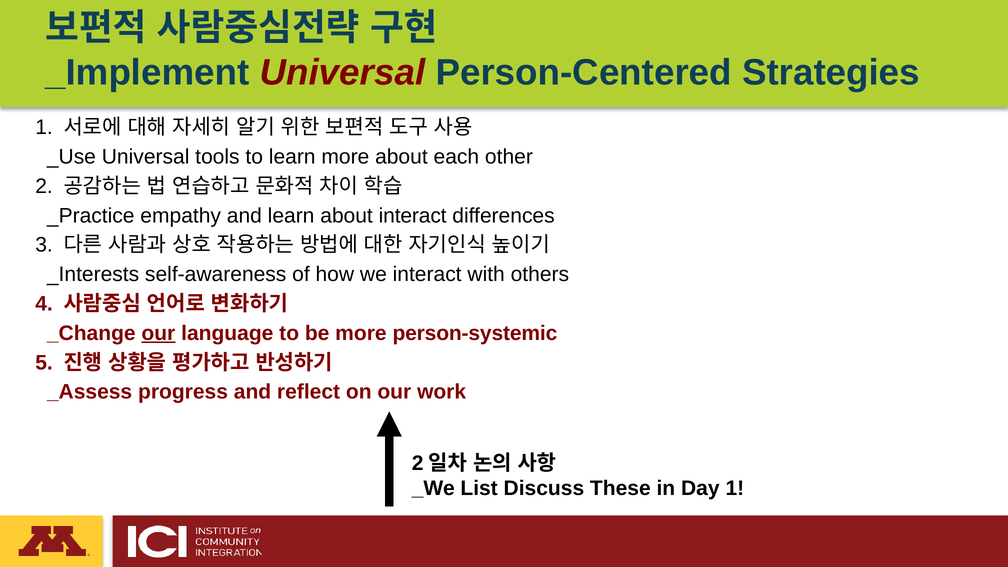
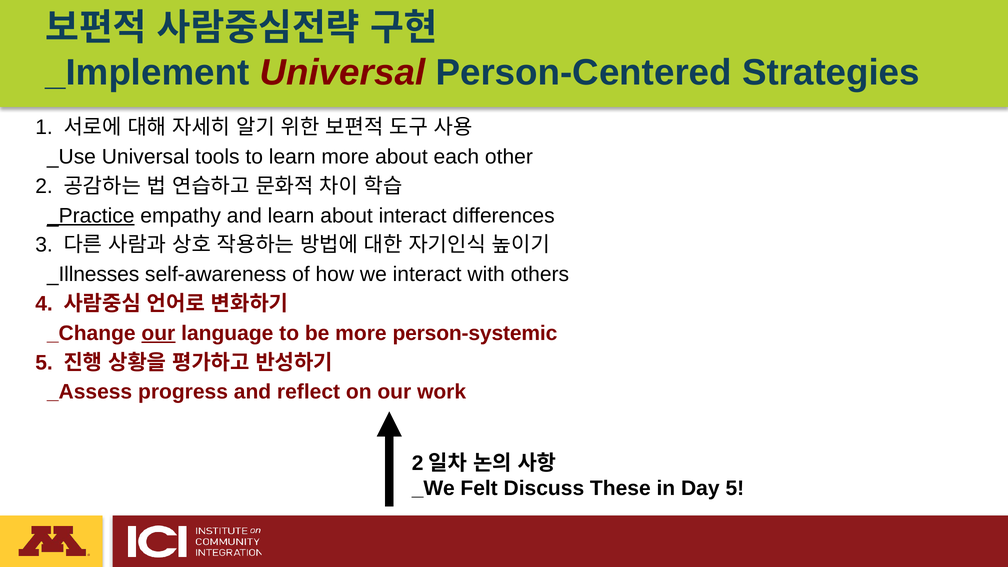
_Practice underline: none -> present (91, 216)
_Interests: _Interests -> _Illnesses (93, 274)
List: List -> Felt (479, 488)
Day 1: 1 -> 5 (735, 488)
